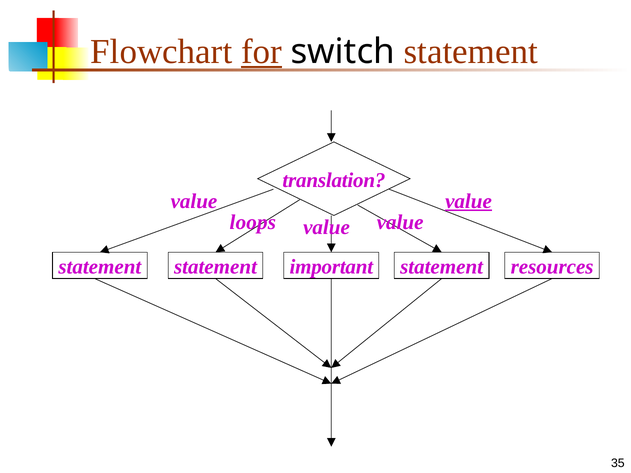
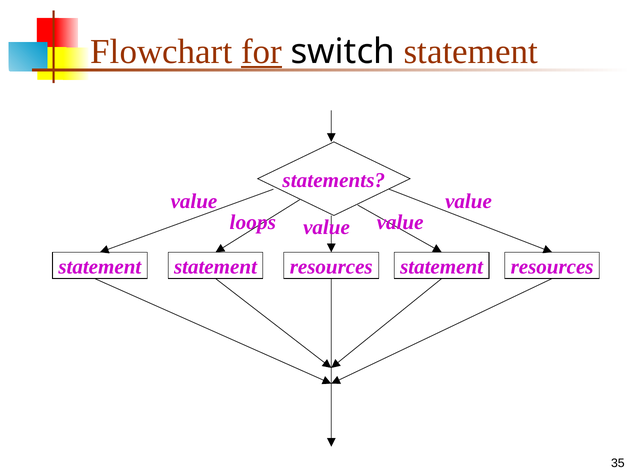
translation: translation -> statements (334, 180)
value underline: present -> none (468, 201)
important: important -> resources (331, 267)
